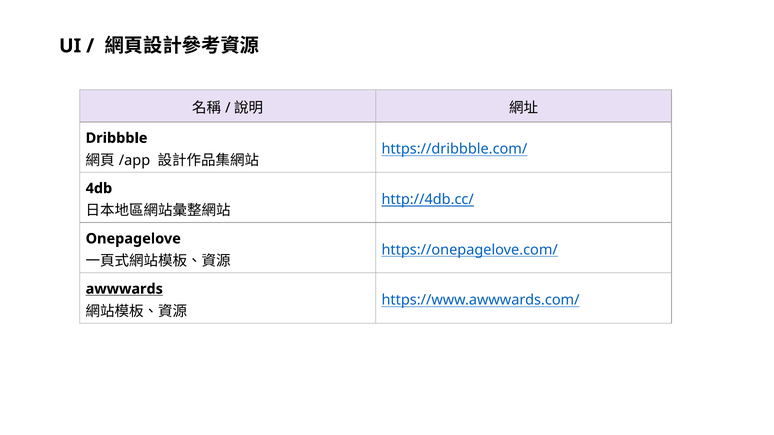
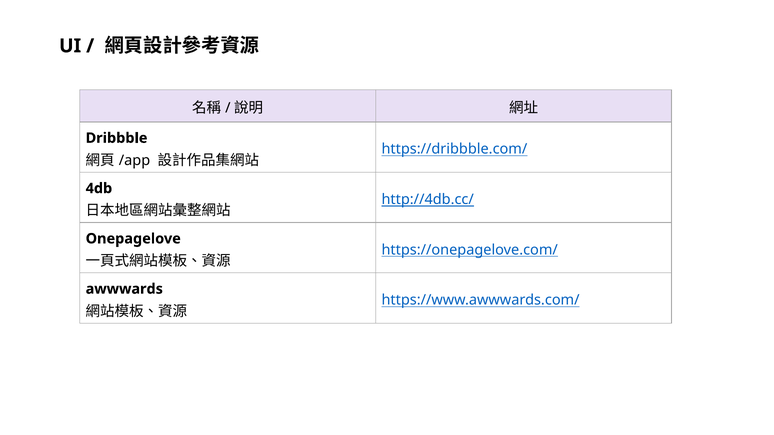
awwwards underline: present -> none (124, 289)
